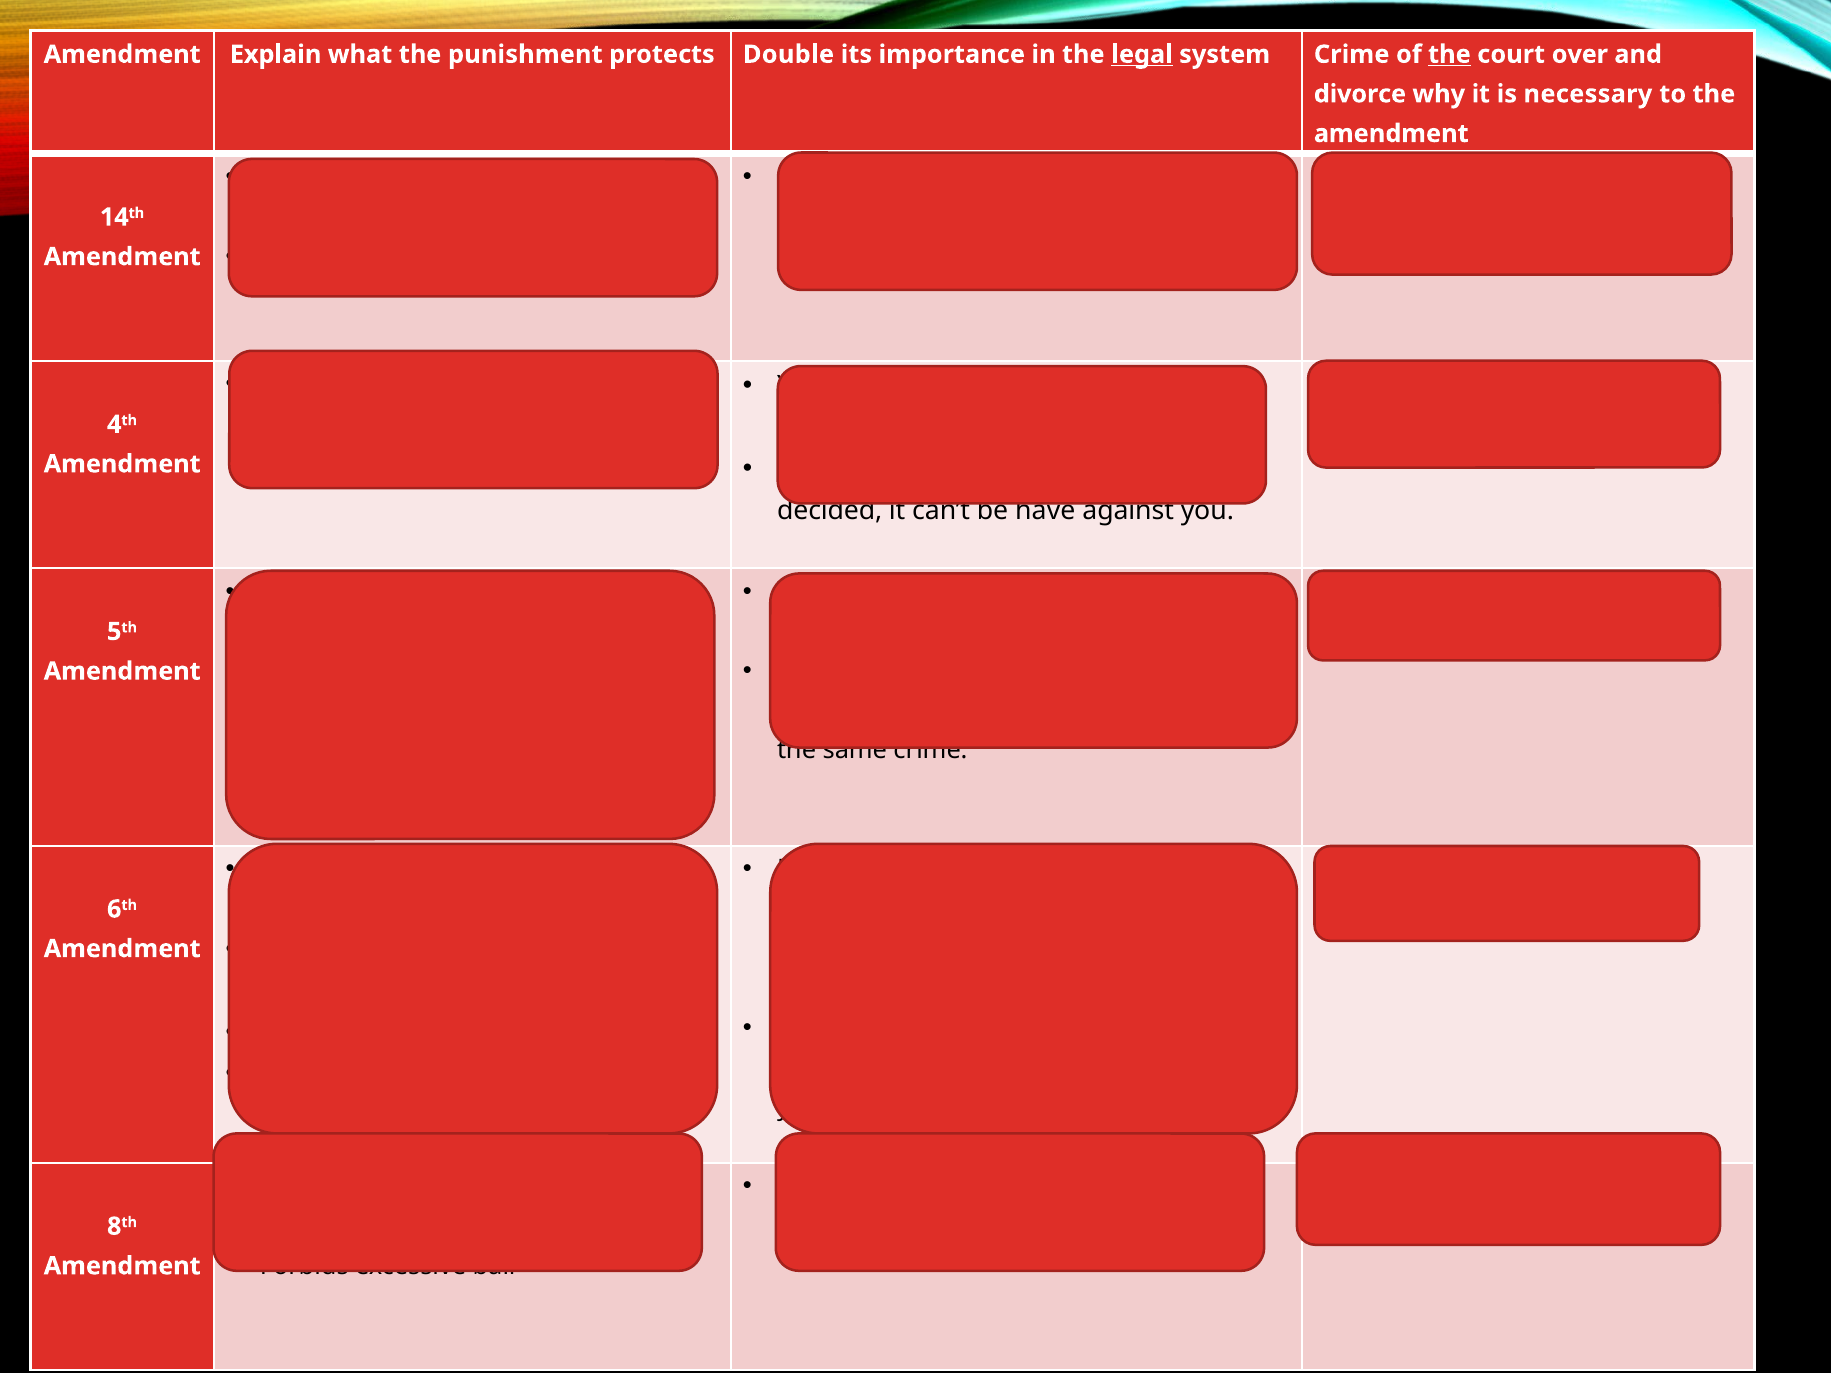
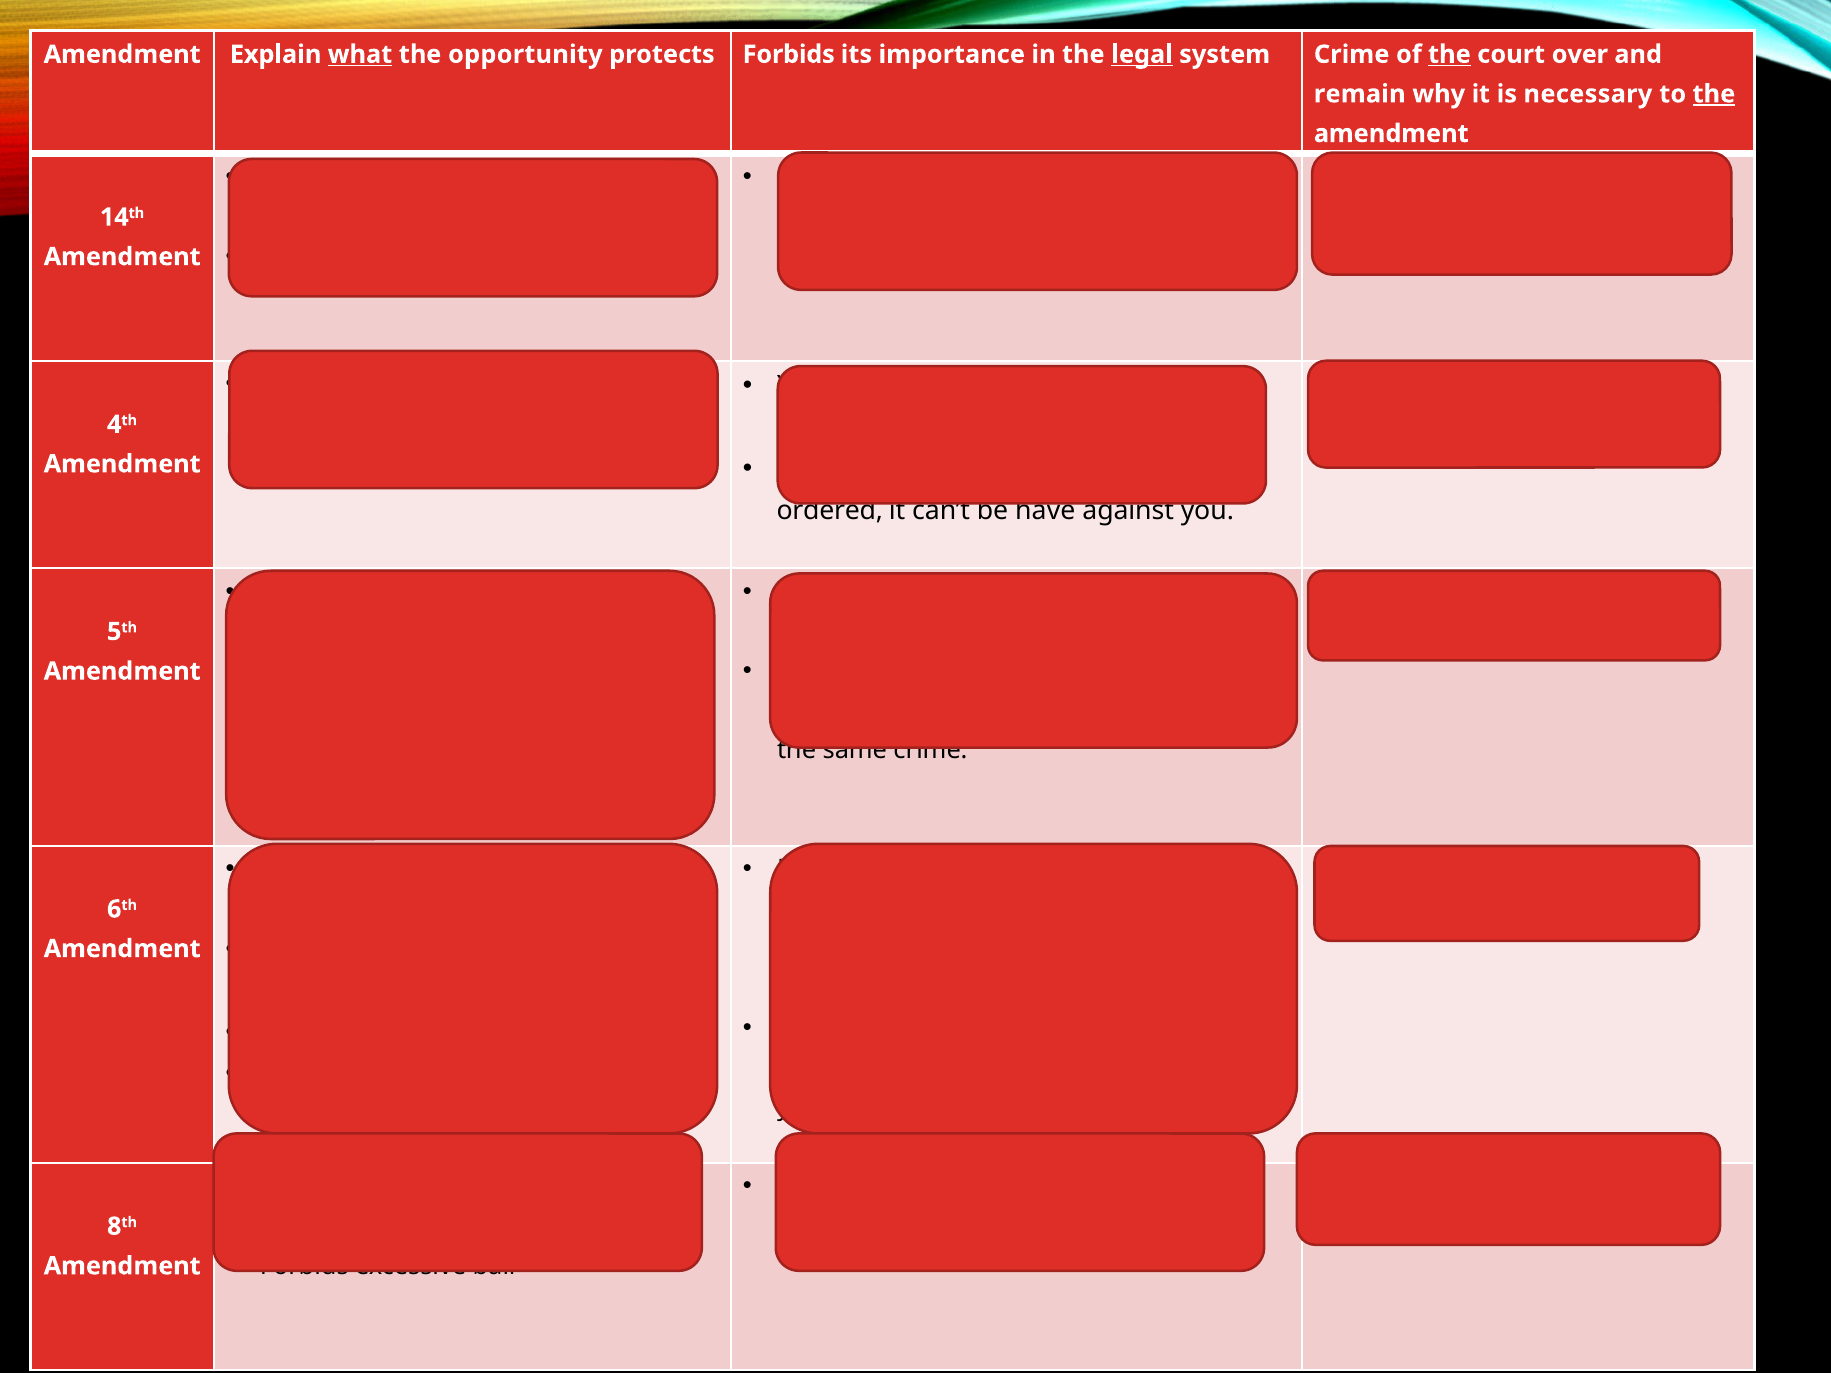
what underline: none -> present (360, 54)
punishment: punishment -> opportunity (525, 54)
protects Double: Double -> Forbids (789, 54)
divorce: divorce -> remain (1360, 94)
the underline: none -> present (1714, 94)
decided: decided -> ordered (830, 510)
